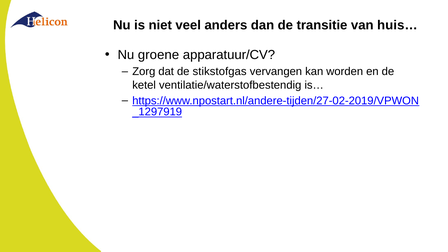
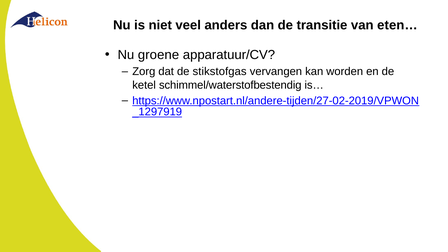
huis…: huis… -> eten… (397, 25)
ventilatie/waterstofbestendig: ventilatie/waterstofbestendig -> schimmel/waterstofbestendig (230, 85)
